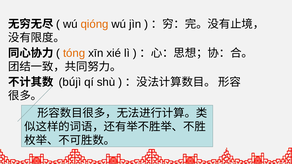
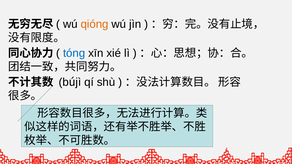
tóng colour: orange -> blue (74, 53)
